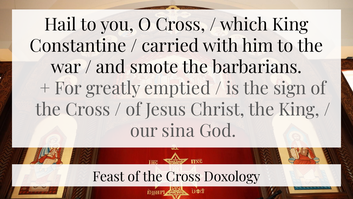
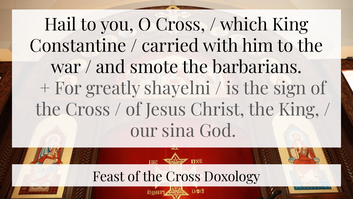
emptied: emptied -> shayelni (177, 88)
